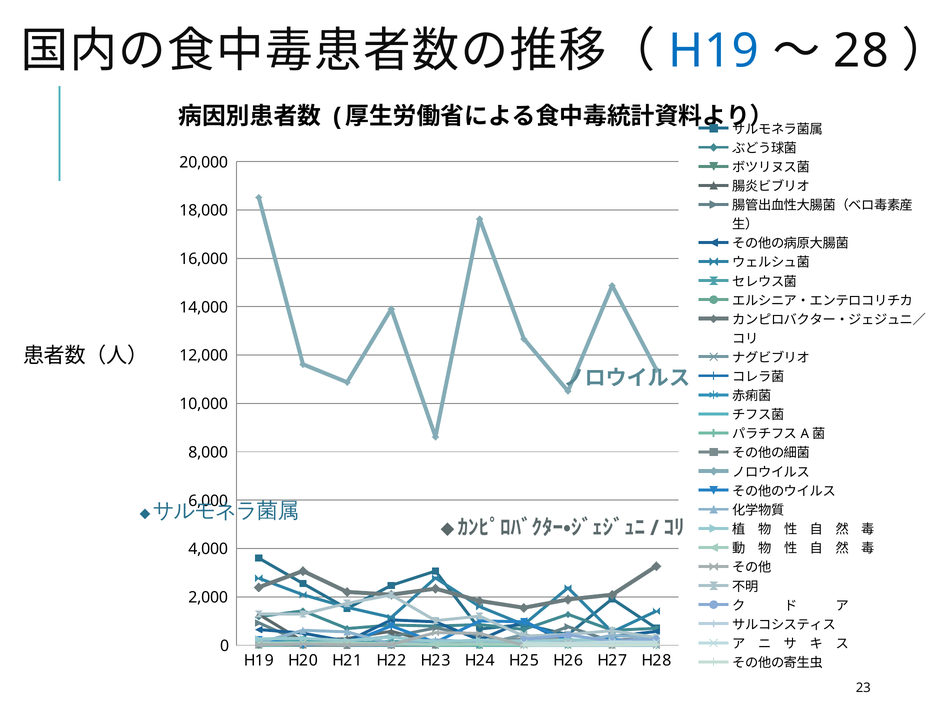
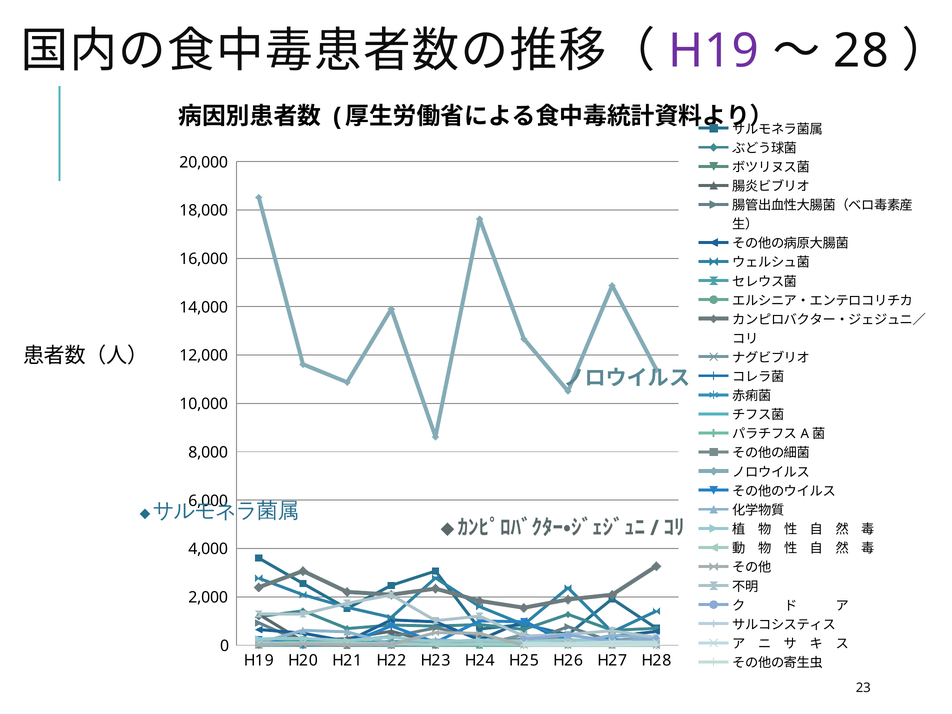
H19 colour: blue -> purple (714, 51)
